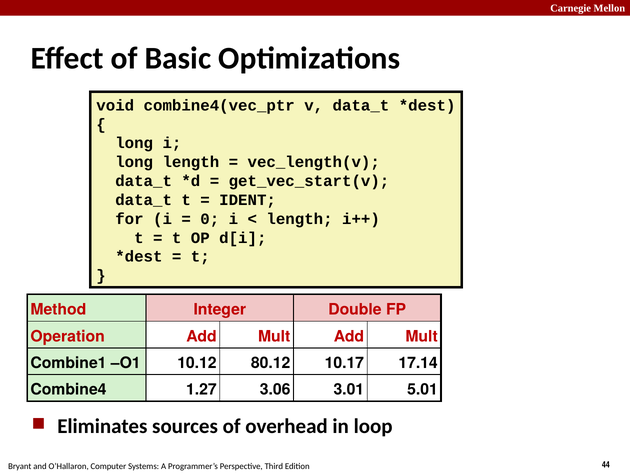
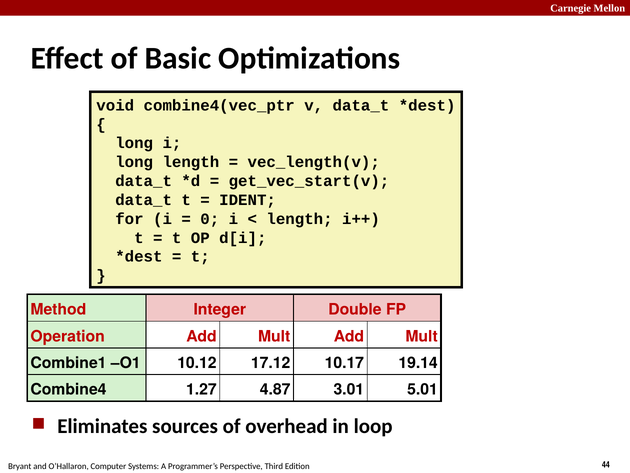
80.12: 80.12 -> 17.12 (271, 363)
17.14: 17.14 -> 19.14 (418, 363)
3.06: 3.06 -> 4.87 (275, 389)
